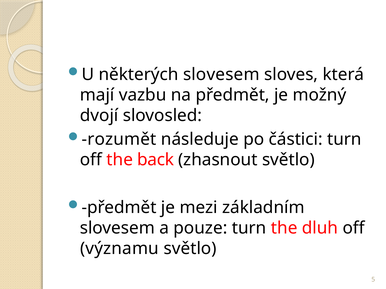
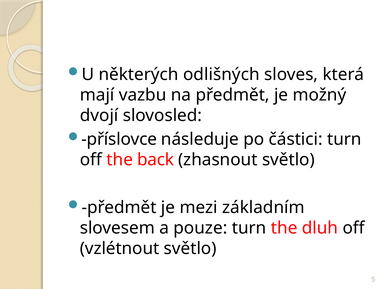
některých slovesem: slovesem -> odlišných (221, 75)
rozumět: rozumět -> příslovce (119, 140)
významu: významu -> vzlétnout (120, 249)
